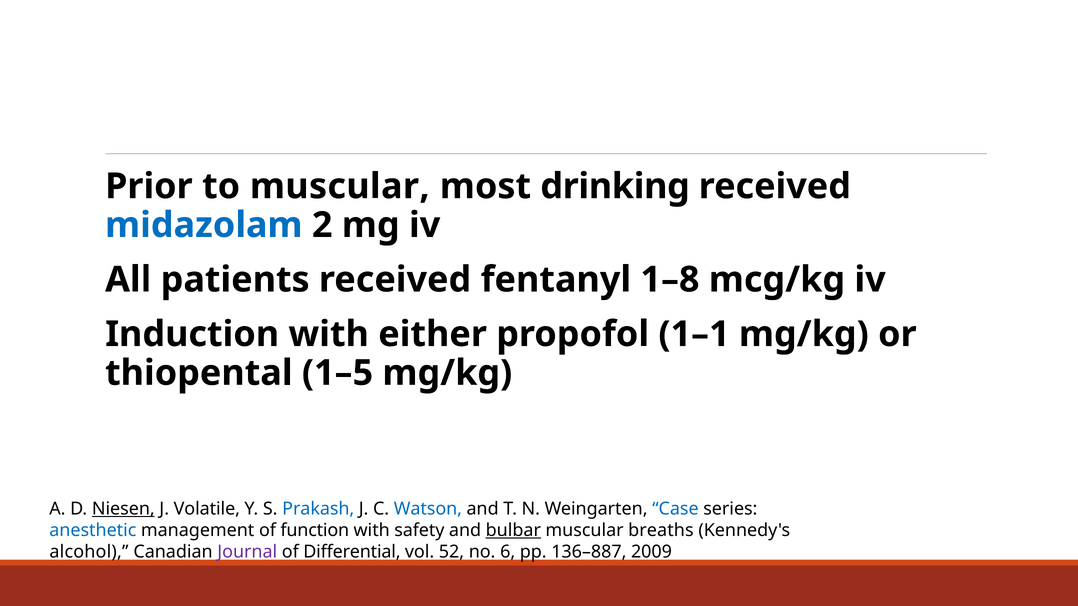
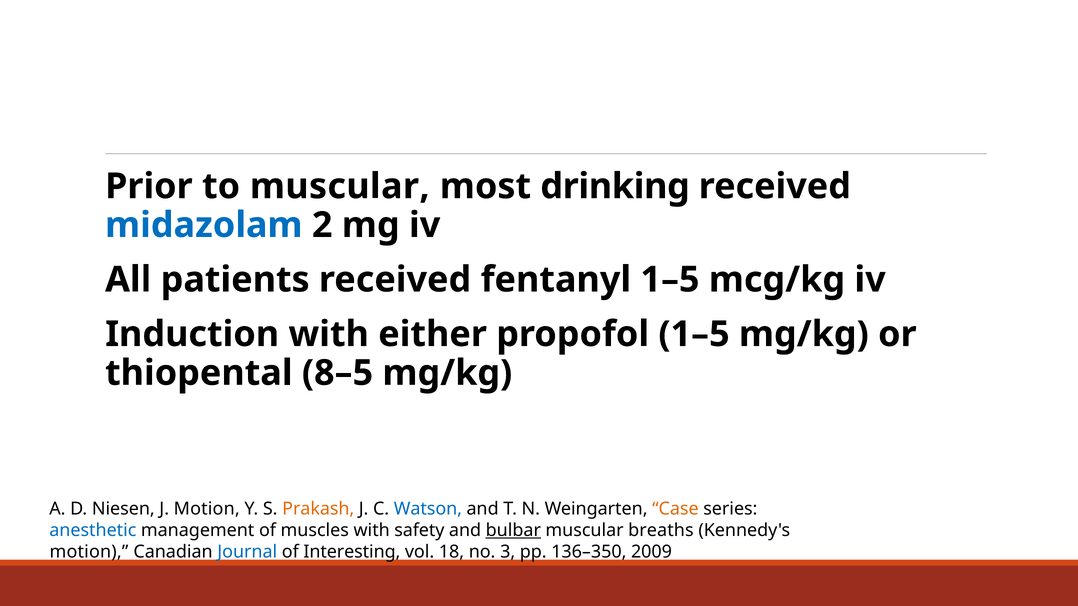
fentanyl 1–8: 1–8 -> 1–5 (670, 280)
propofol 1–1: 1–1 -> 1–5 (694, 334)
1–5: 1–5 -> 8–5 (337, 373)
Niesen underline: present -> none (123, 509)
J Volatile: Volatile -> Motion (207, 509)
Prakash colour: blue -> orange (318, 509)
Case colour: blue -> orange (675, 509)
function: function -> muscles (315, 531)
alcohol: alcohol -> motion (89, 552)
Journal colour: purple -> blue (247, 552)
Differential: Differential -> Interesting (352, 552)
52: 52 -> 18 (452, 552)
6: 6 -> 3 (508, 552)
136–887: 136–887 -> 136–350 (589, 552)
